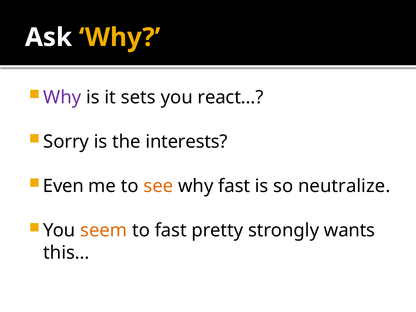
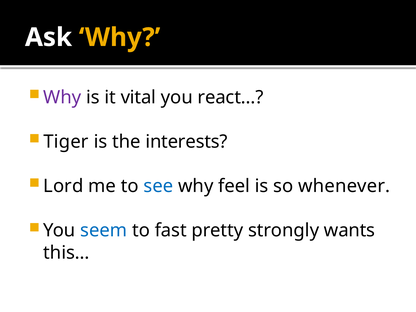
sets: sets -> vital (138, 97)
Sorry: Sorry -> Tiger (66, 142)
Even: Even -> Lord (63, 186)
see colour: orange -> blue (158, 186)
why fast: fast -> feel (234, 186)
neutralize: neutralize -> whenever (344, 186)
seem colour: orange -> blue (104, 230)
